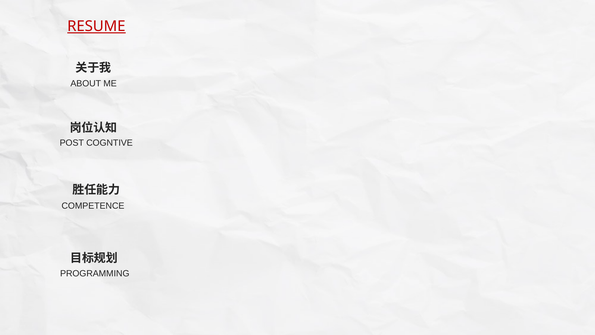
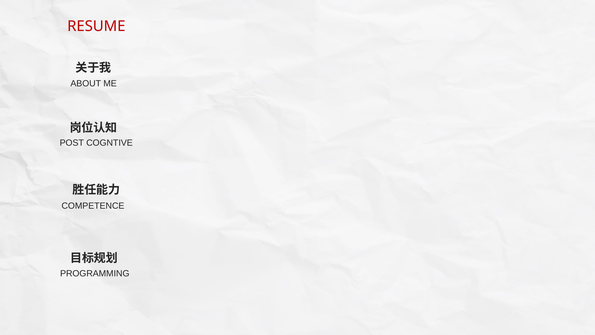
RESUME underline: present -> none (96, 26)
